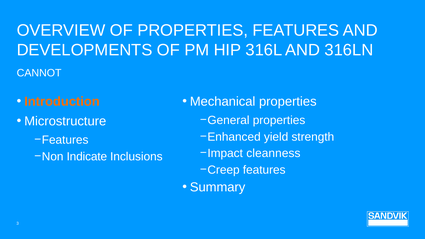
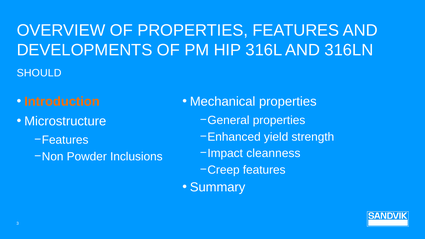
CANNOT: CANNOT -> SHOULD (39, 73)
Indicate: Indicate -> Powder (87, 157)
